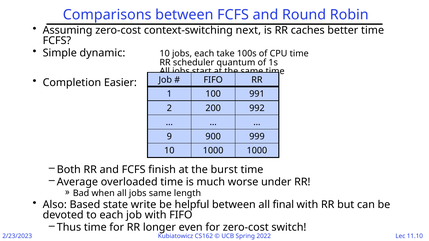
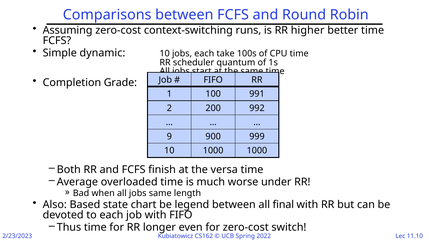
next: next -> runs (248, 30)
caches: caches -> higher (308, 30)
Easier: Easier -> Grade (120, 83)
burst: burst -> versa (224, 170)
write: write -> chart (144, 205)
helpful: helpful -> legend (192, 205)
